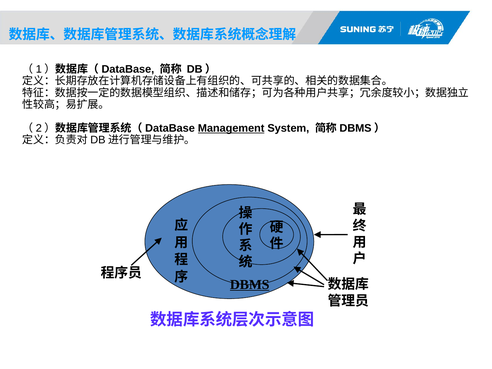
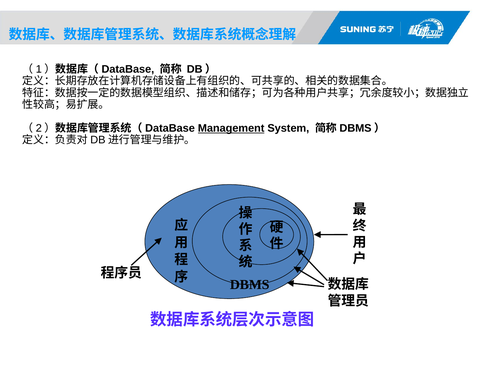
DBMS underline: present -> none (250, 285)
